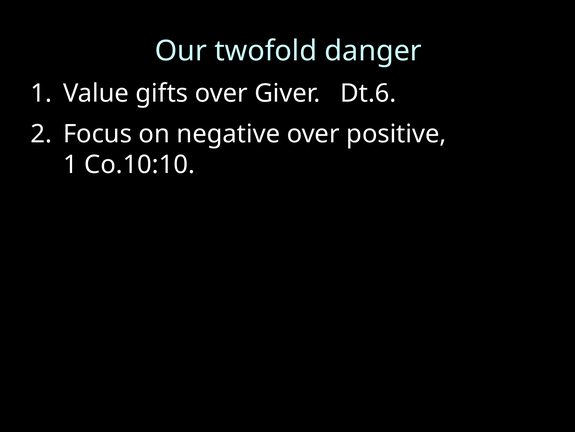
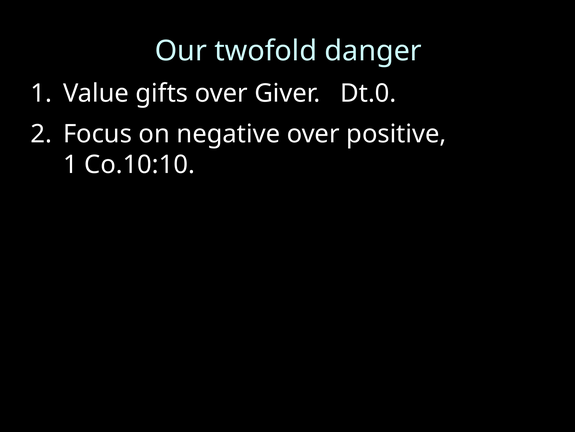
Dt.6: Dt.6 -> Dt.0 (368, 93)
